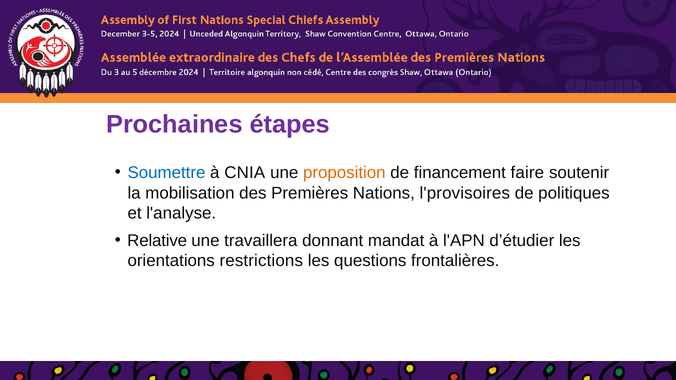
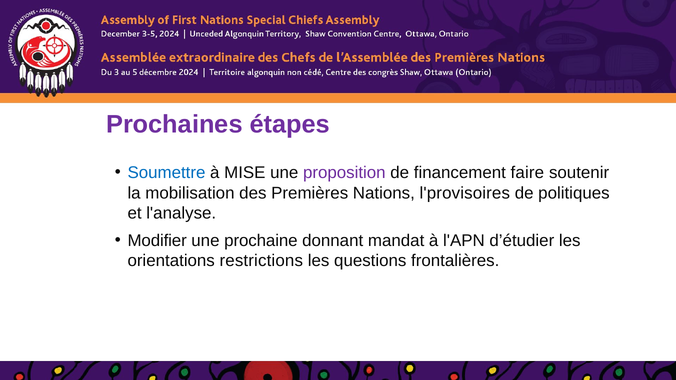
CNIA: CNIA -> MISE (245, 173)
proposition colour: orange -> purple (344, 173)
Relative: Relative -> Modifier (157, 241)
travaillera: travaillera -> prochaine (261, 241)
